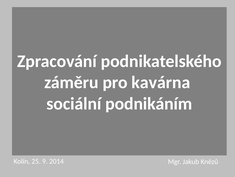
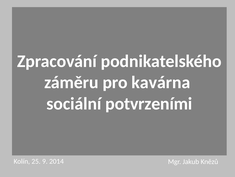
podnikáním: podnikáním -> potvrzeními (149, 103)
